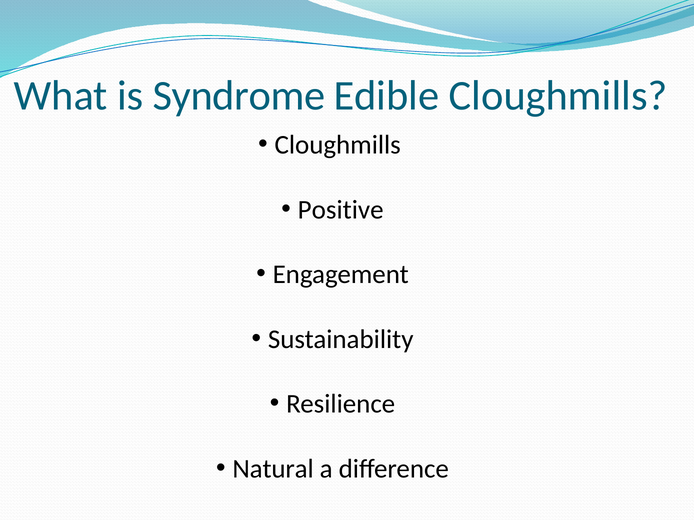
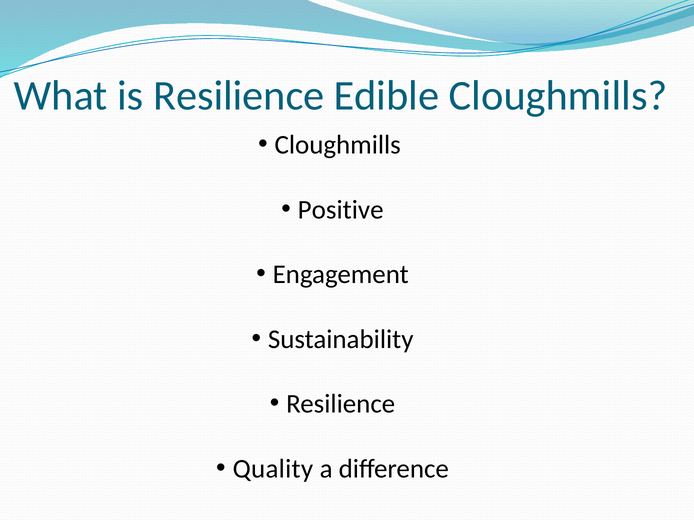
is Syndrome: Syndrome -> Resilience (239, 96)
Natural: Natural -> Quality (273, 469)
